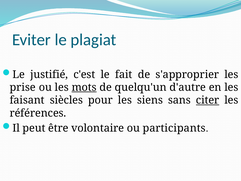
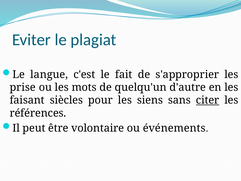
justifié: justifié -> langue (49, 74)
mots underline: present -> none (84, 87)
participants: participants -> événements (174, 128)
